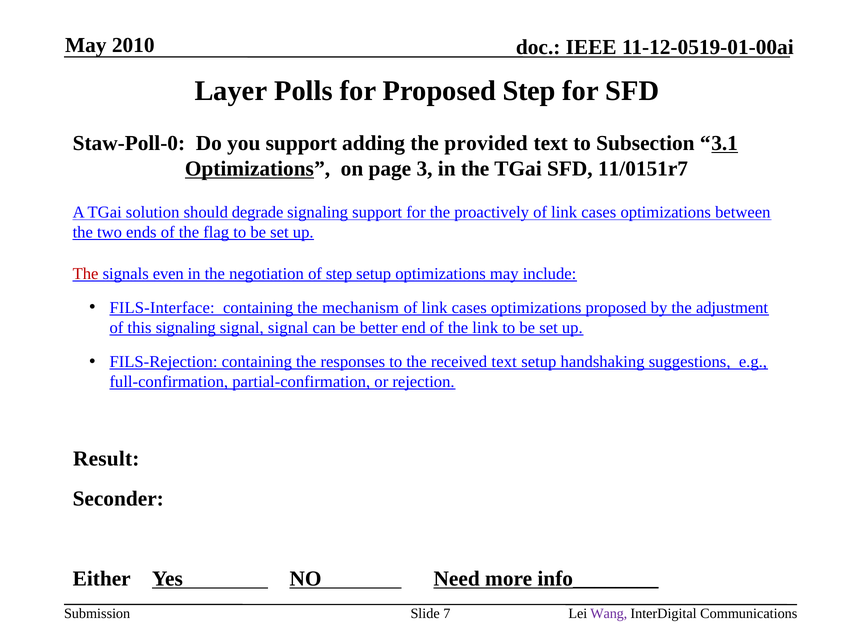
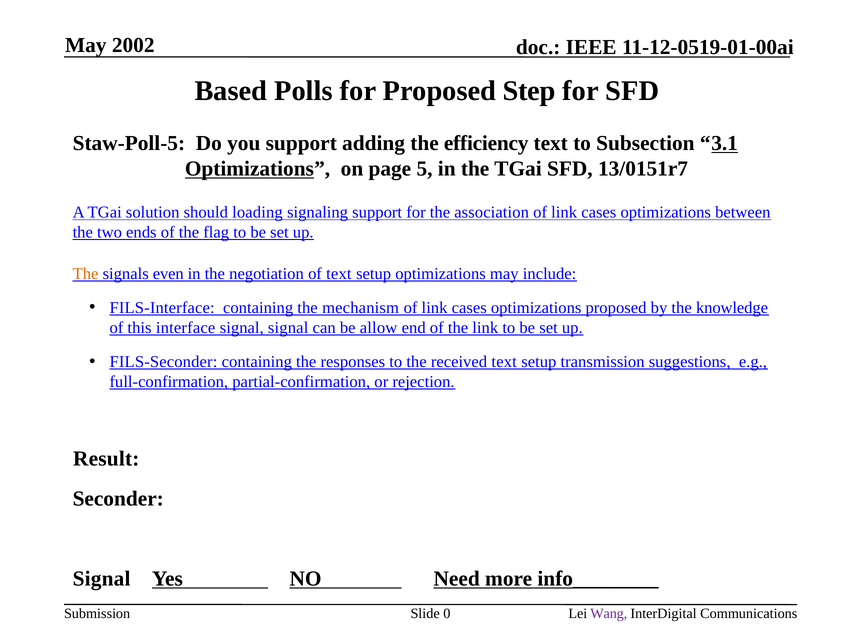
2010: 2010 -> 2002 (133, 45)
Layer: Layer -> Based (231, 91)
Staw-Poll-0: Staw-Poll-0 -> Staw-Poll-5 (129, 143)
provided: provided -> efficiency (486, 143)
3: 3 -> 5 (425, 169)
11/0151r7: 11/0151r7 -> 13/0151r7 (643, 169)
degrade: degrade -> loading (257, 213)
proactively: proactively -> association (492, 213)
The colour: red -> orange (86, 274)
of step: step -> text (339, 274)
adjustment: adjustment -> knowledge (732, 308)
this signaling: signaling -> interface (186, 328)
better: better -> allow (379, 328)
FILS-Rejection: FILS-Rejection -> FILS-Seconder (163, 362)
handshaking: handshaking -> transmission (603, 362)
Either: Either -> Signal (102, 579)
7: 7 -> 0 (447, 614)
